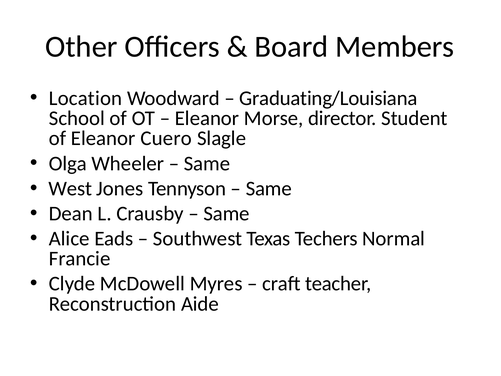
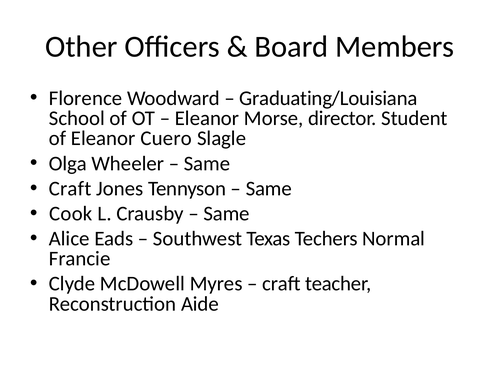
Location: Location -> Florence (86, 98)
West: West -> Craft (70, 189)
Dean: Dean -> Cook (71, 214)
